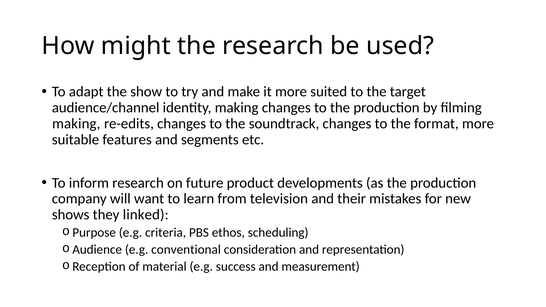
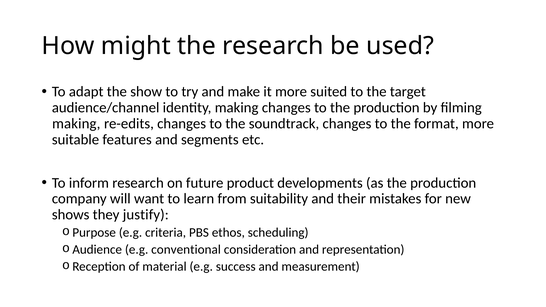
television: television -> suitability (279, 199)
linked: linked -> justify (146, 215)
